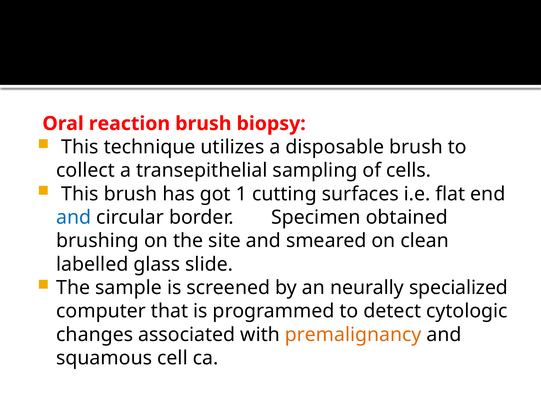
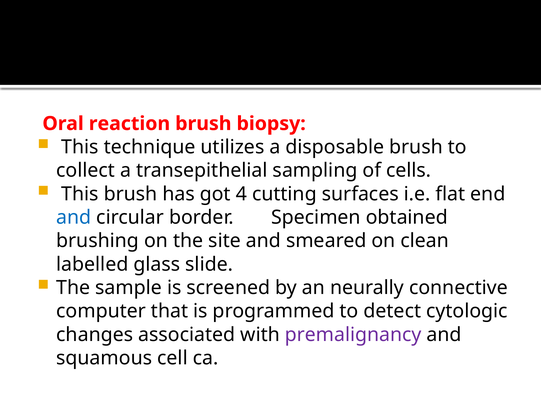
1: 1 -> 4 (241, 194)
specialized: specialized -> connective (458, 288)
premalignancy colour: orange -> purple (353, 334)
